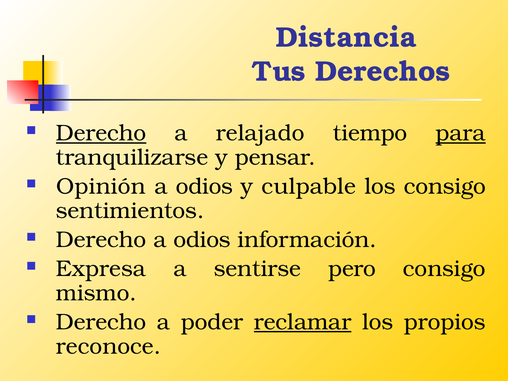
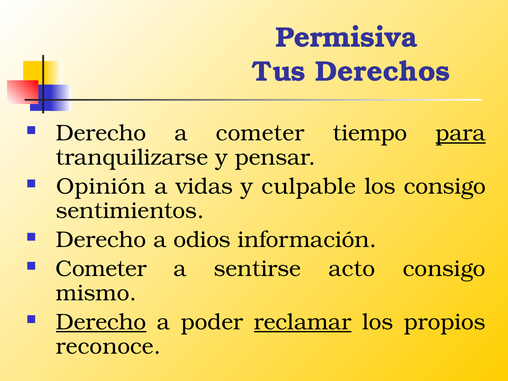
Distancia: Distancia -> Permisiva (346, 38)
Derecho underline: present -> none (101, 133)
a relajado: relajado -> cometer (260, 133)
odios: odios -> vidas (204, 186)
Expresa: Expresa -> Cometer (101, 269)
pero: pero -> acto (352, 269)
Derecho underline: none -> present (101, 322)
